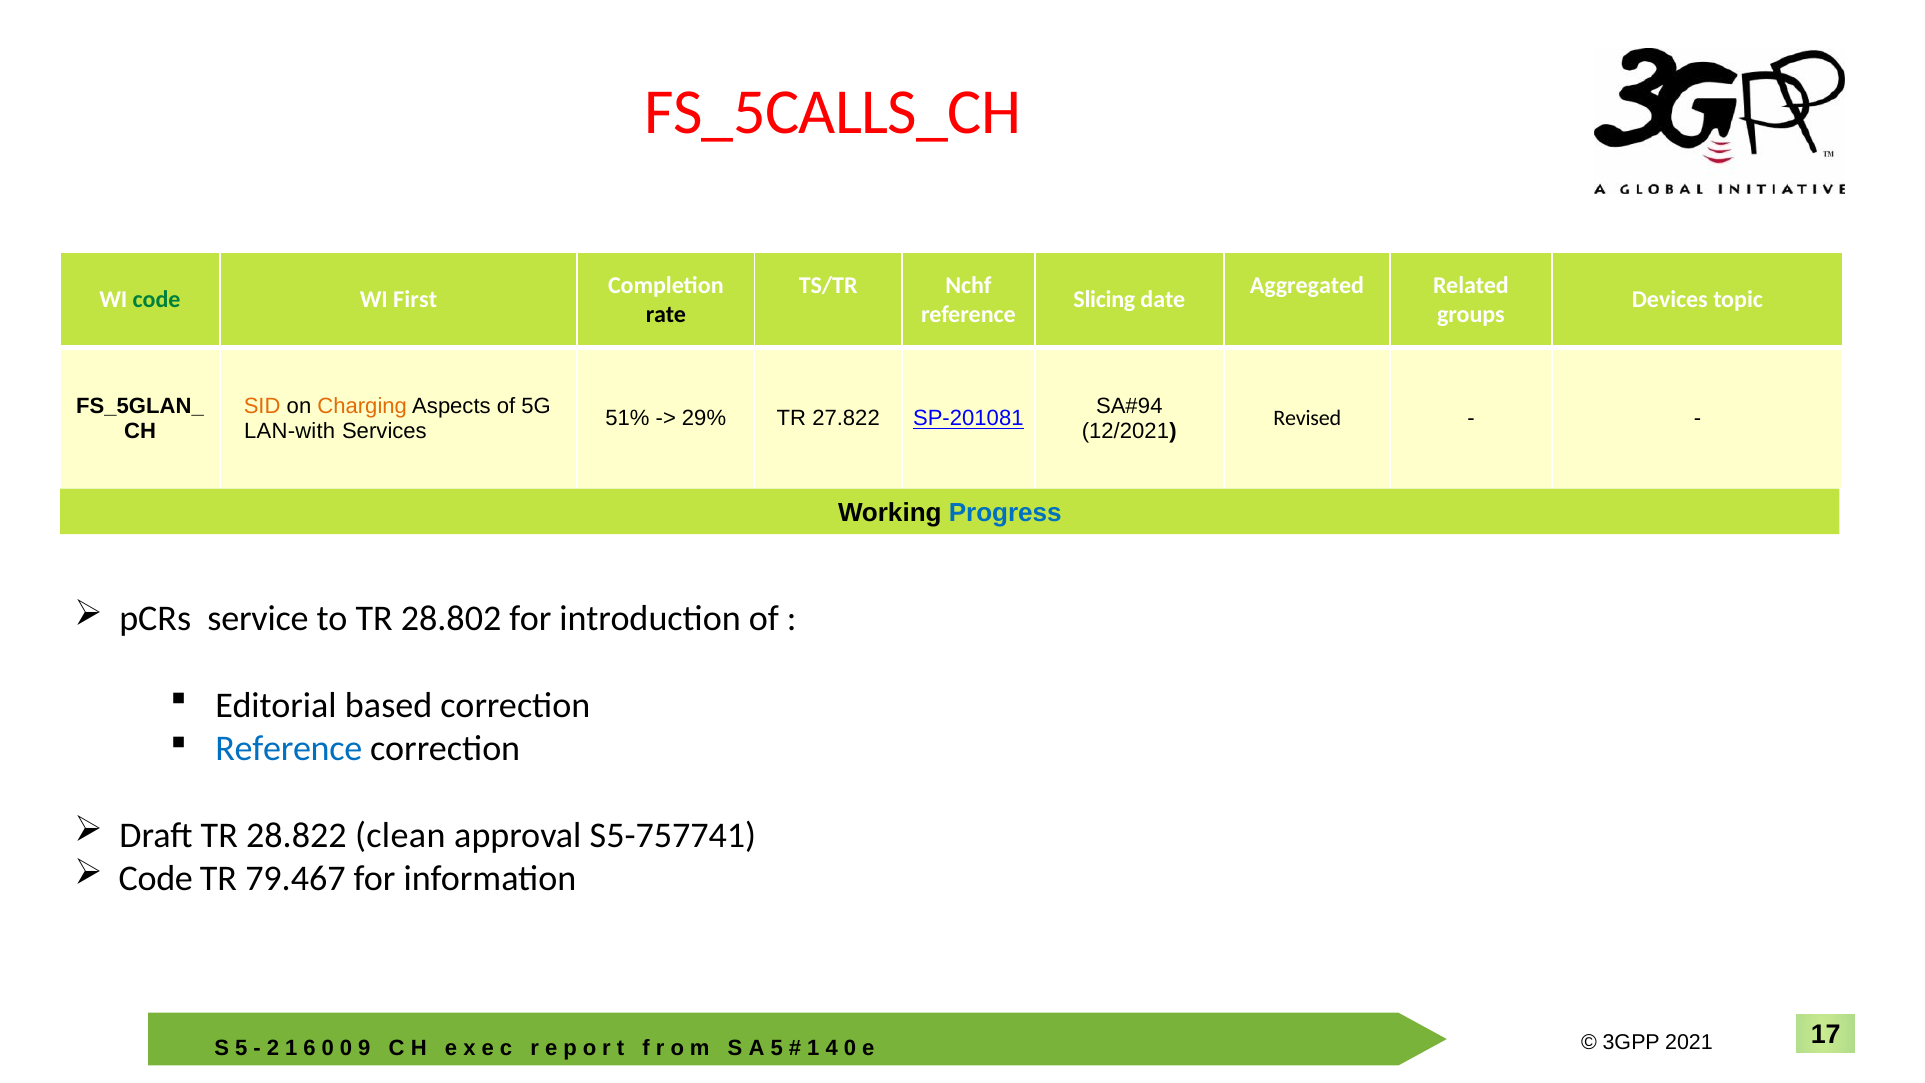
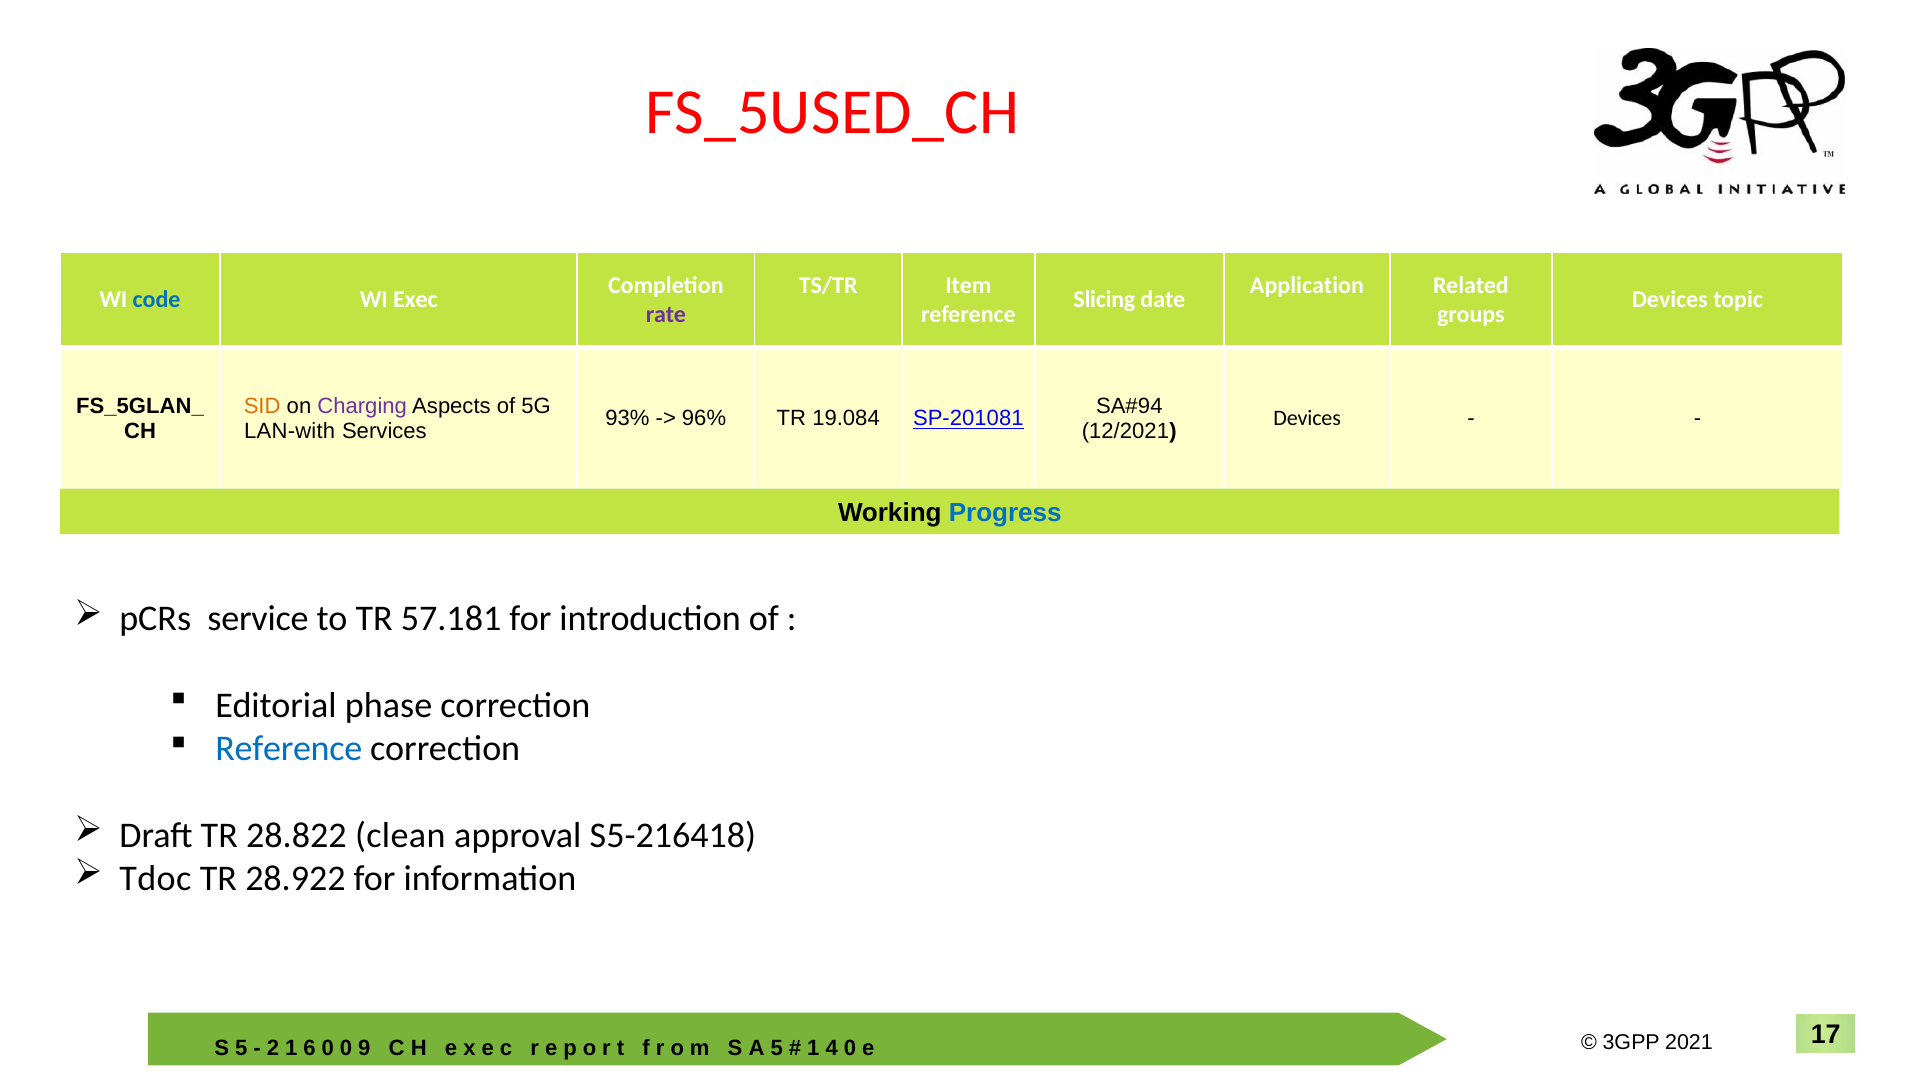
FS_5CALLS_CH: FS_5CALLS_CH -> FS_5USED_CH (832, 113)
Nchf: Nchf -> Item (968, 285)
Aggregated: Aggregated -> Application (1307, 285)
code colour: green -> blue (157, 300)
First: First -> Exec (415, 300)
rate colour: black -> purple (666, 315)
Charging colour: orange -> purple (362, 406)
51%: 51% -> 93% (627, 418)
29%: 29% -> 96% (704, 418)
27.822: 27.822 -> 19.084 (846, 418)
Revised: Revised -> Devices (1307, 418)
28.802: 28.802 -> 57.181 (451, 619)
based: based -> phase (389, 706)
S5-757741: S5-757741 -> S5-216418 (673, 836)
Code: Code -> Tdoc (155, 879)
79.467: 79.467 -> 28.922 (295, 879)
